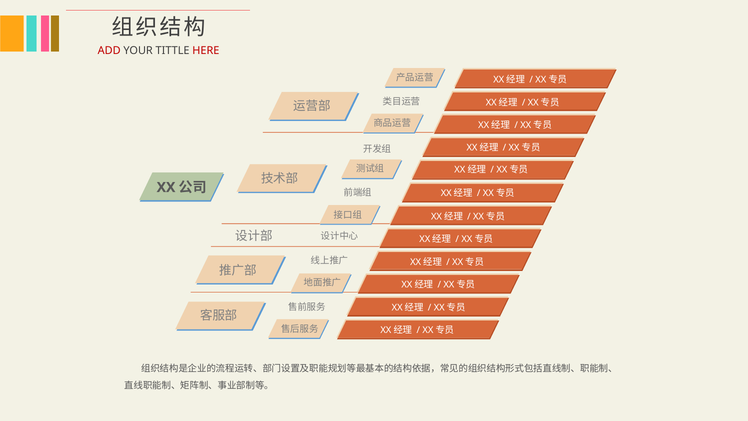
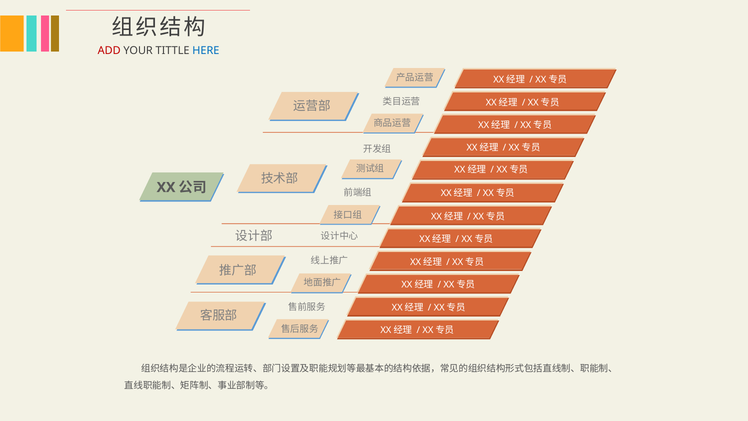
HERE colour: red -> blue (206, 51)
